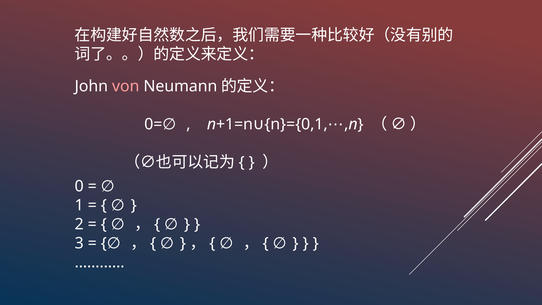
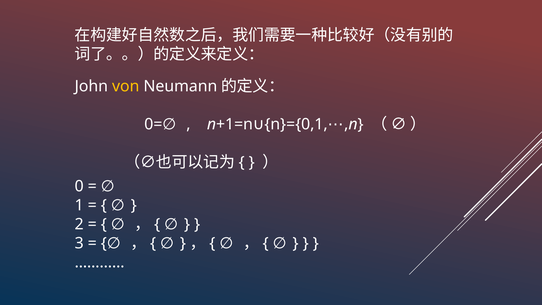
von colour: pink -> yellow (126, 86)
